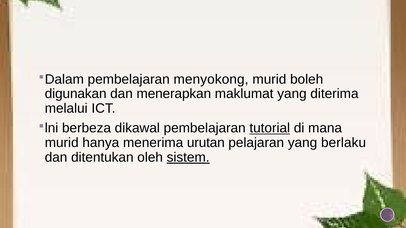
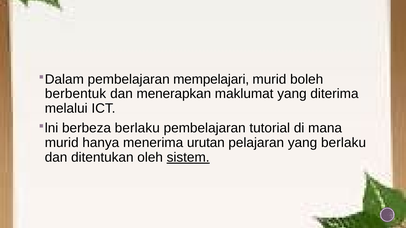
menyokong: menyokong -> mempelajari (211, 79)
digunakan: digunakan -> berbentuk (76, 94)
berbeza dikawal: dikawal -> berlaku (137, 128)
tutorial underline: present -> none (270, 128)
